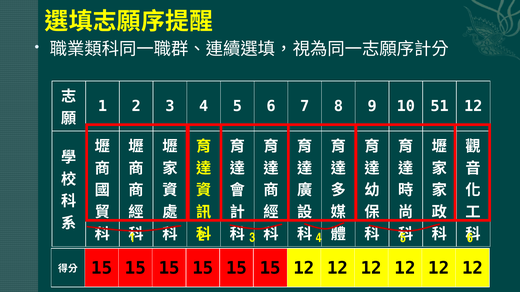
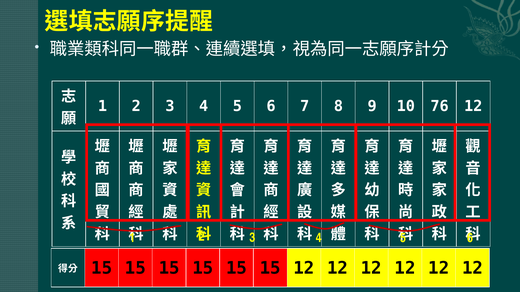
51: 51 -> 76 (440, 106)
